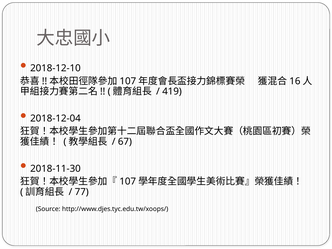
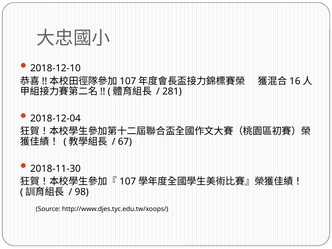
419: 419 -> 281 (172, 92)
77: 77 -> 98 (82, 192)
